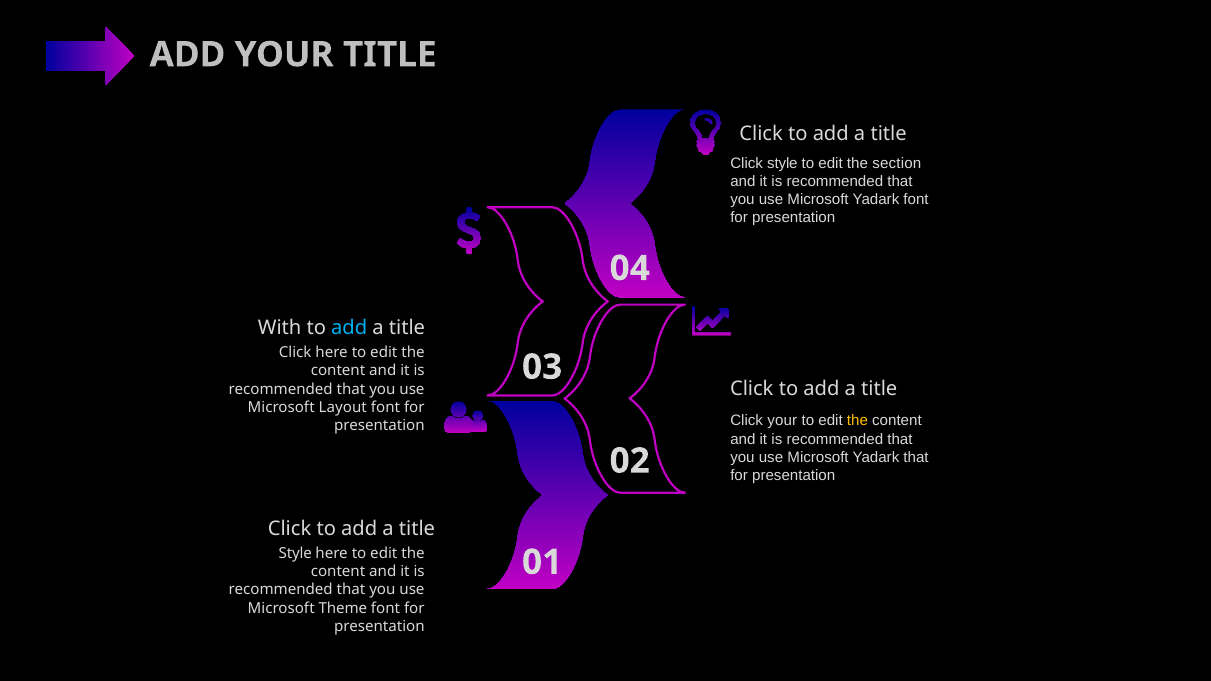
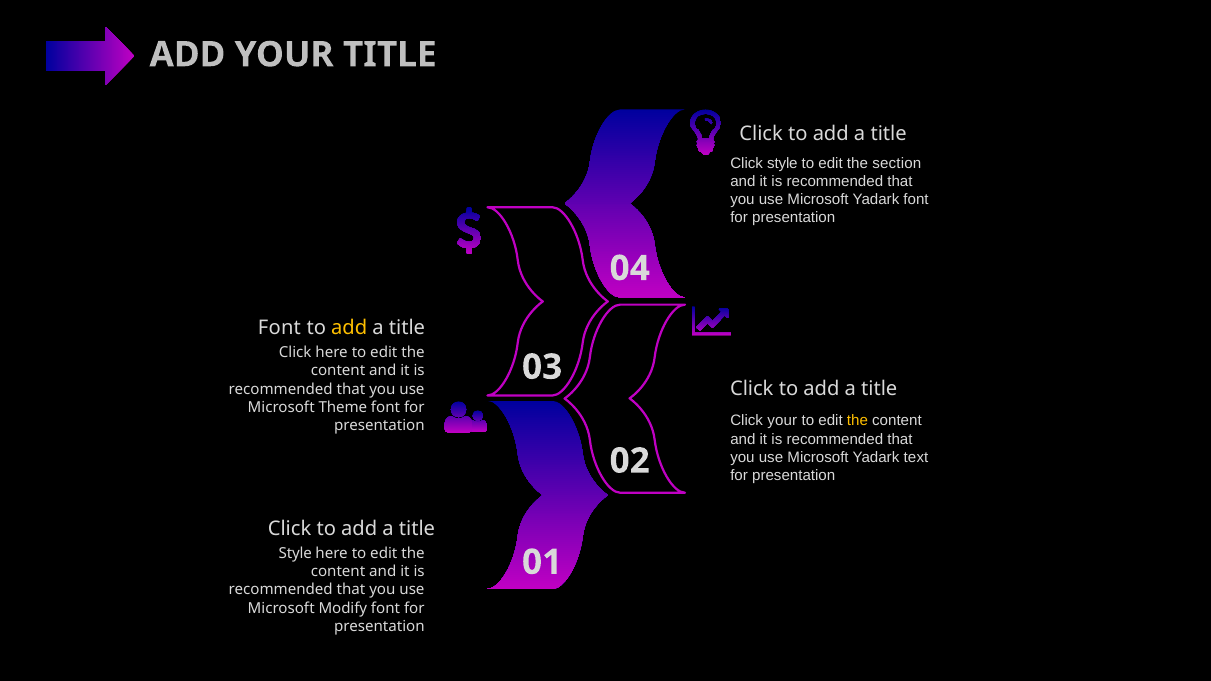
With: With -> Font (279, 328)
add colour: light blue -> yellow (349, 328)
Layout: Layout -> Theme (343, 407)
Yadark that: that -> text (916, 457)
Theme: Theme -> Modify (343, 608)
